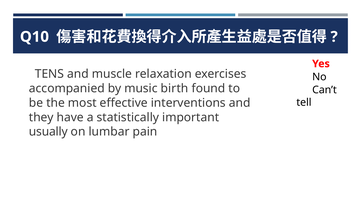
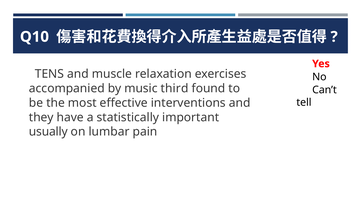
birth: birth -> third (175, 88)
